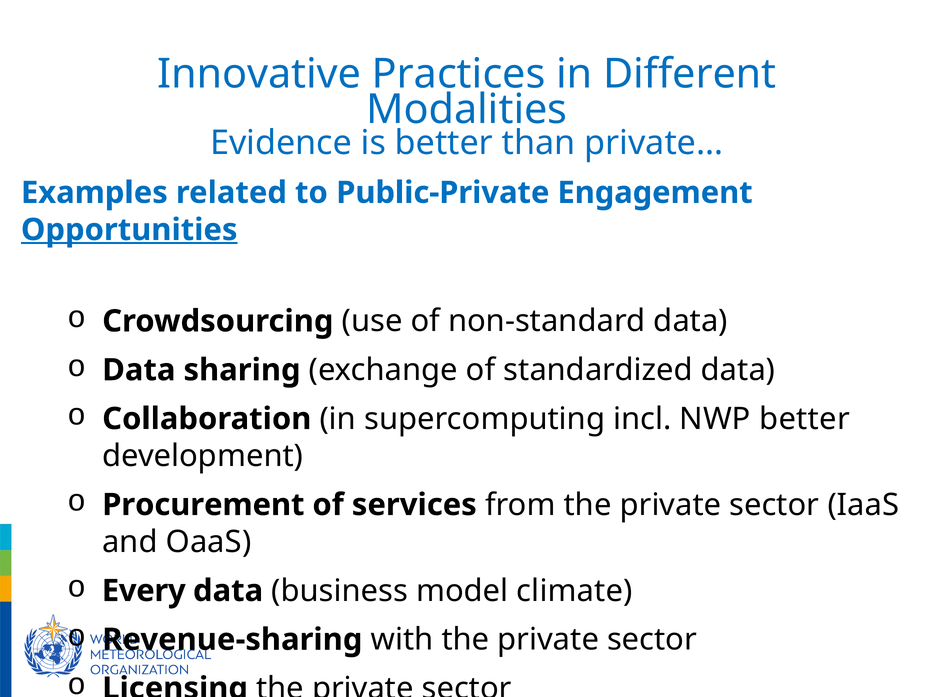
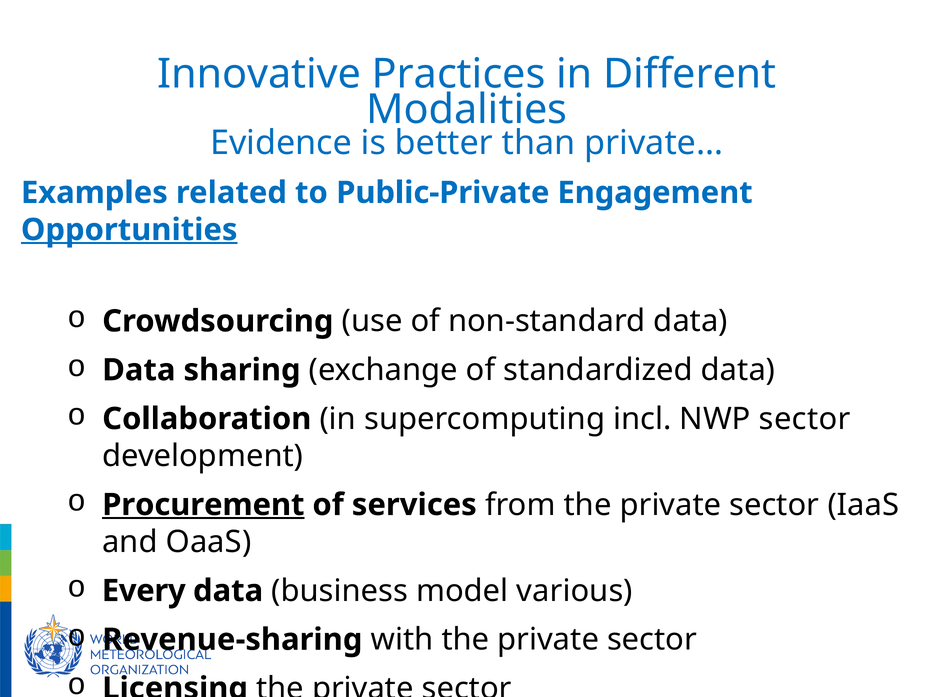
NWP better: better -> sector (805, 419)
Procurement underline: none -> present (203, 505)
climate: climate -> various (575, 591)
